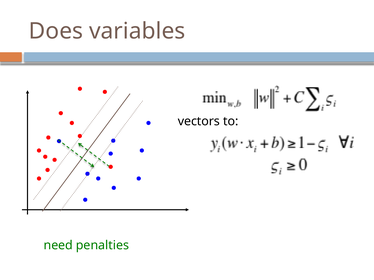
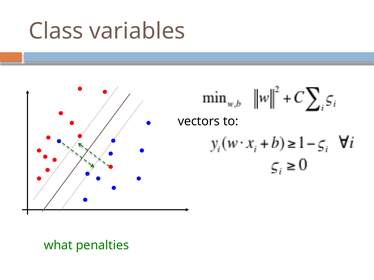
Does: Does -> Class (56, 31)
need: need -> what (58, 246)
